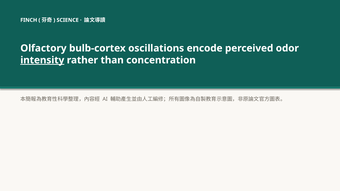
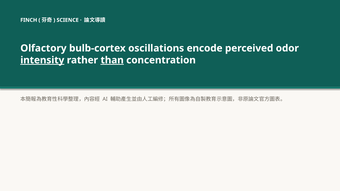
than underline: none -> present (112, 60)
